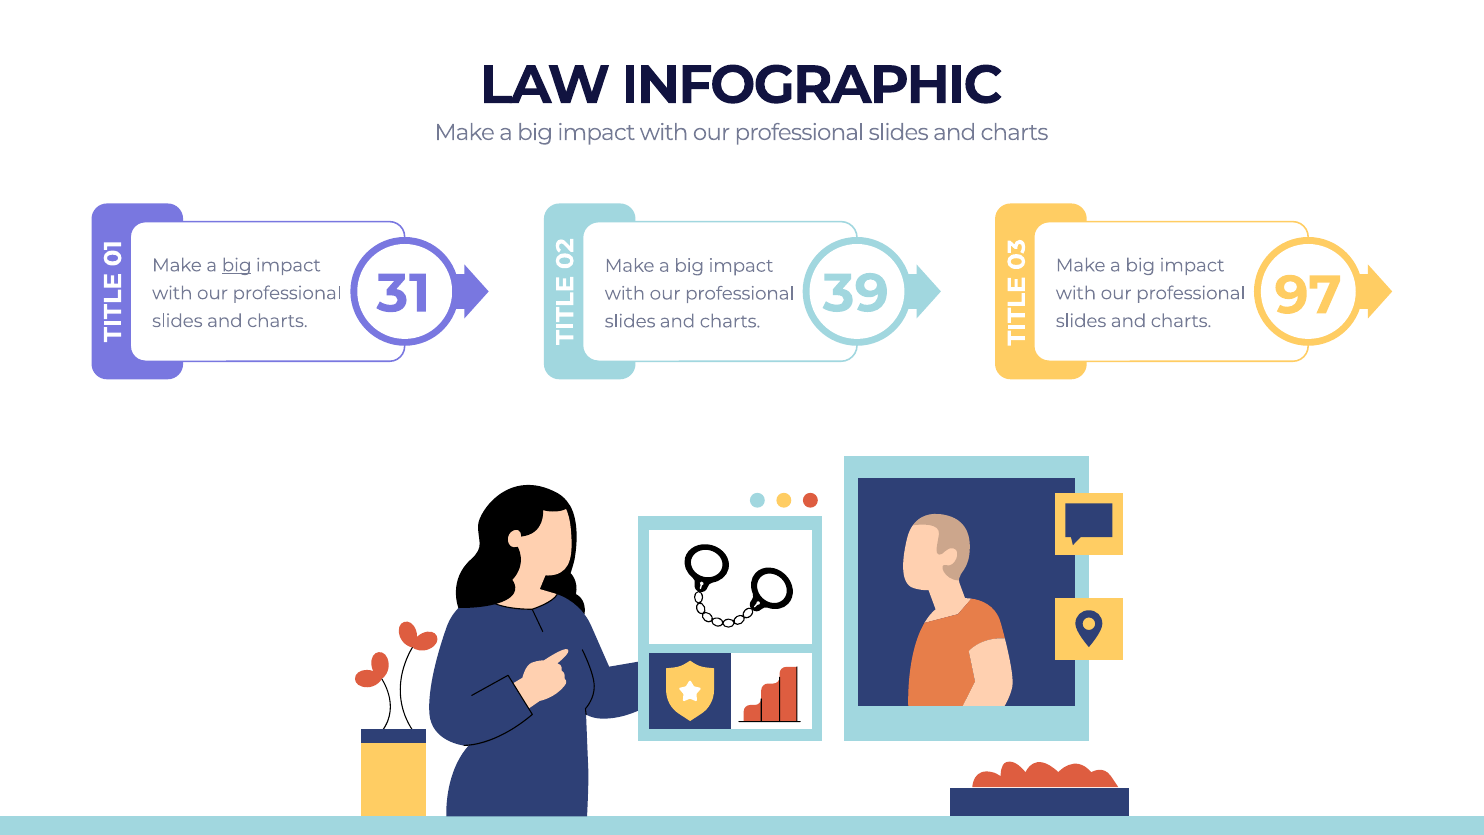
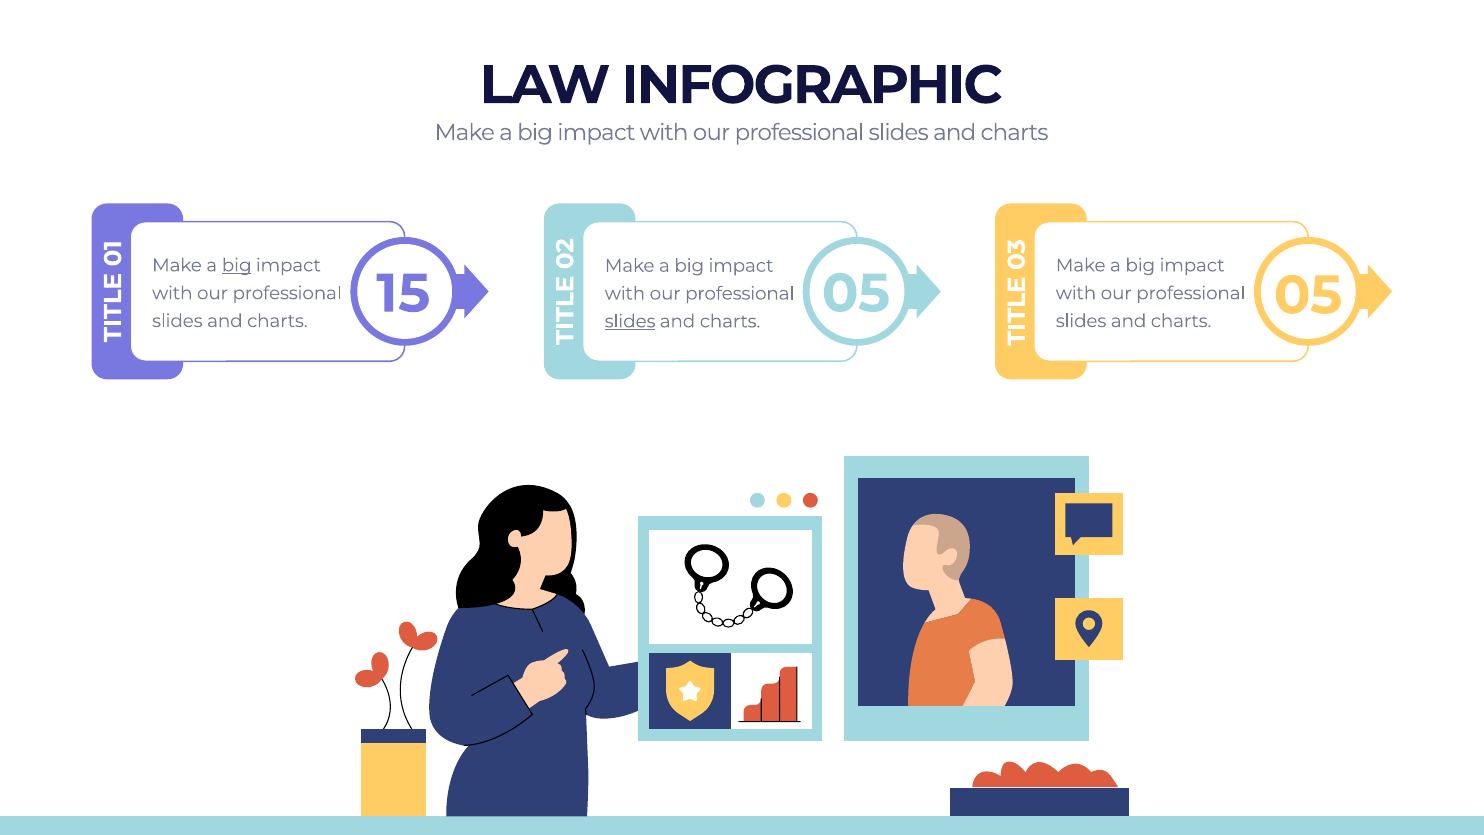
31: 31 -> 15 (403, 294)
97: 97 -> 05 (1308, 295)
slides underline: none -> present (630, 321)
39: 39 -> 05 (856, 294)
